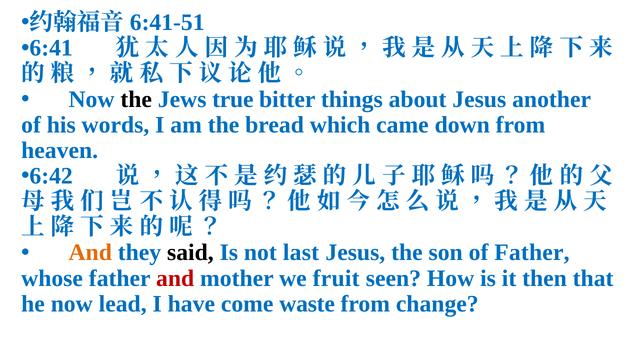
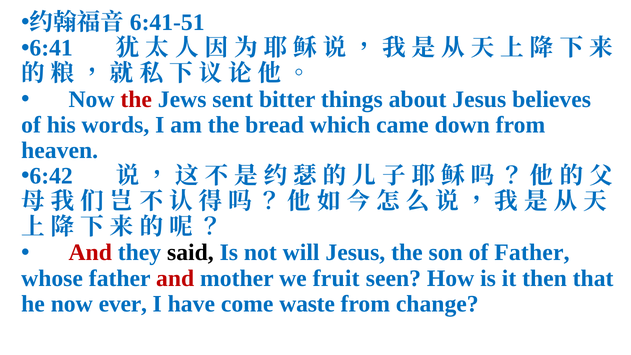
the colour: black -> red (136, 99)
true: true -> sent (233, 99)
another: another -> believes (552, 99)
And colour: orange -> red (90, 253)
last: last -> will (301, 253)
lead: lead -> ever (123, 304)
